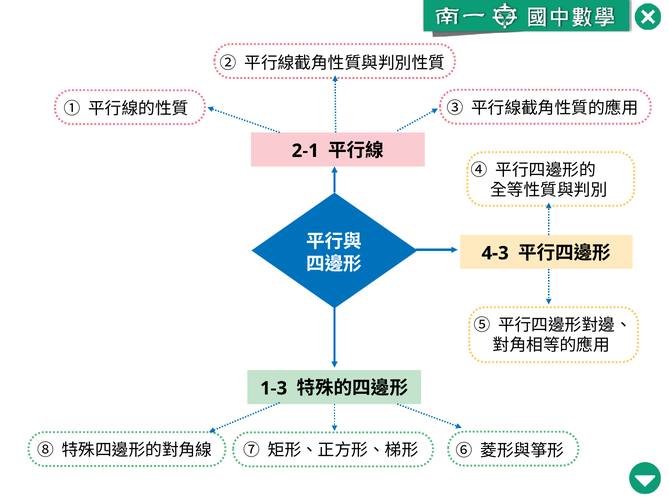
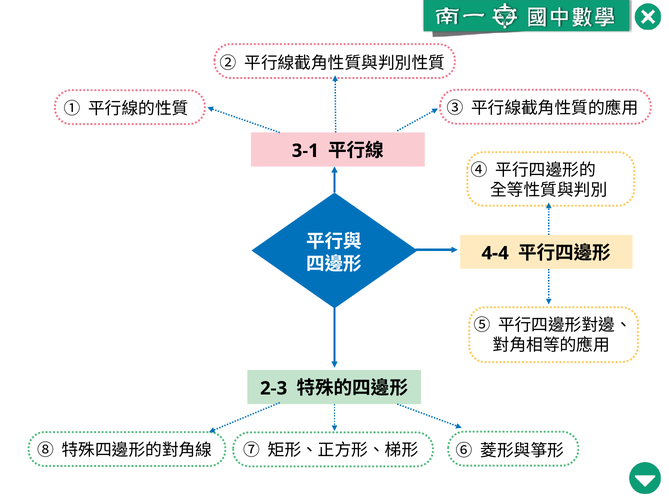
2-1: 2-1 -> 3-1 (305, 151)
4-3: 4-3 -> 4-4 (495, 254)
1-3: 1-3 -> 2-3 (274, 389)
